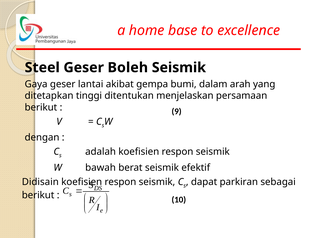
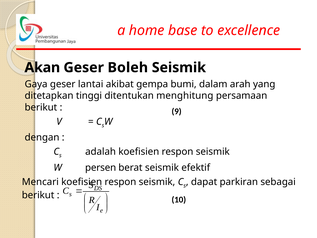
Steel: Steel -> Akan (42, 67)
menjelaskan: menjelaskan -> menghitung (185, 96)
bawah: bawah -> persen (101, 167)
Didisain: Didisain -> Mencari (40, 182)
